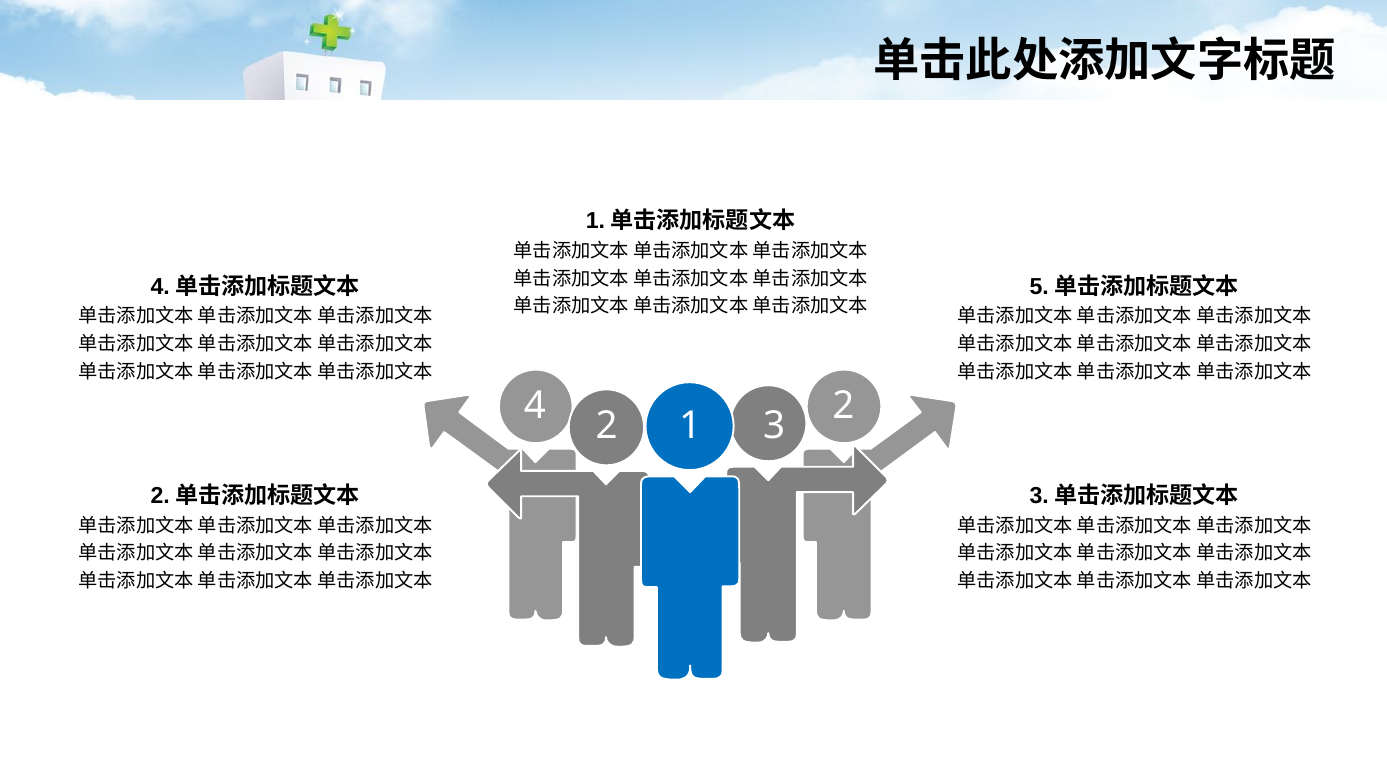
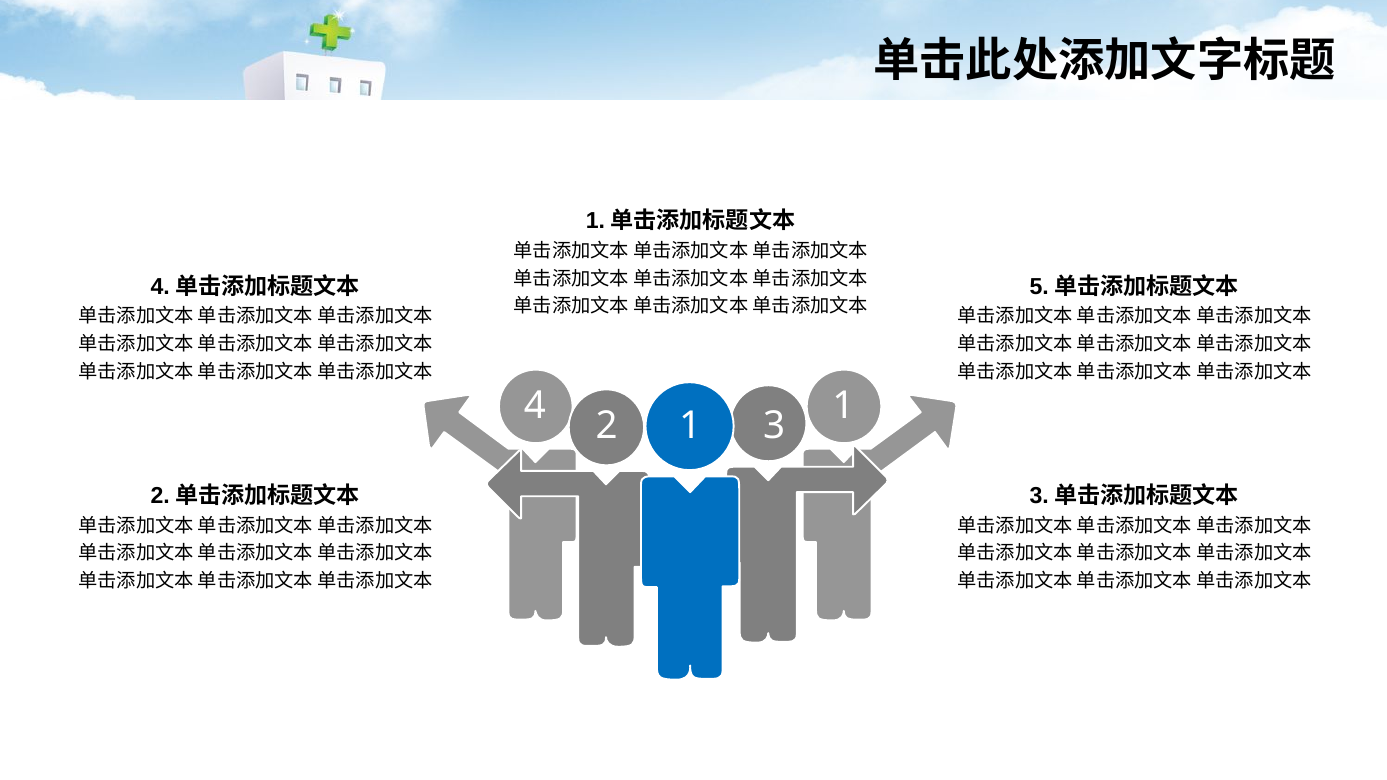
4 2: 2 -> 1 (843, 406)
